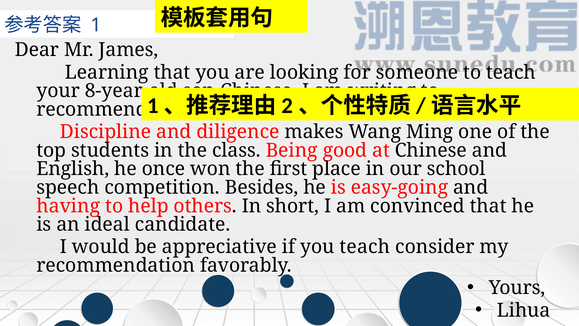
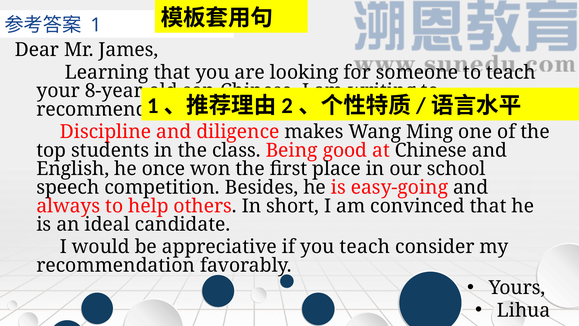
having: having -> always (68, 206)
